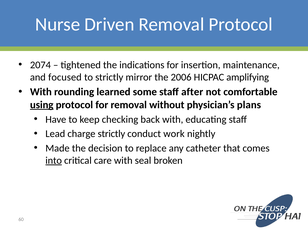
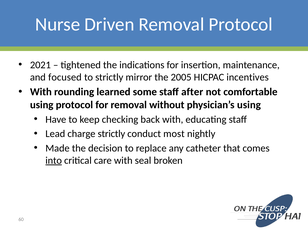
2074: 2074 -> 2021 (40, 65)
2006: 2006 -> 2005 (181, 77)
amplifying: amplifying -> incentives (248, 77)
using underline: present -> none (42, 105)
physician’s plans: plans -> using (249, 105)
work: work -> most (174, 134)
